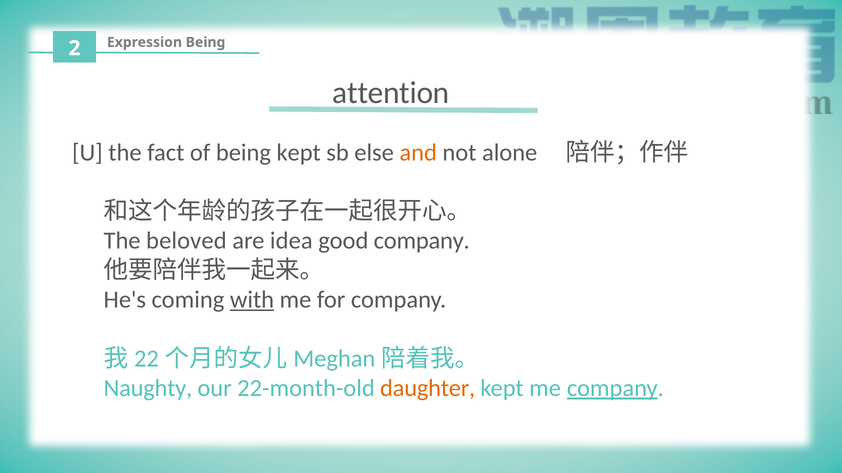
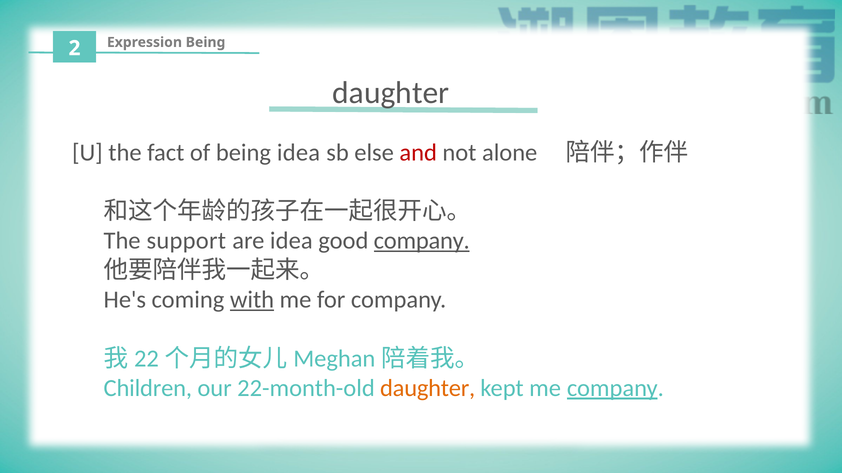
attention: attention -> daughter (391, 93)
being kept: kept -> idea (299, 153)
and colour: orange -> red (418, 153)
beloved: beloved -> support (186, 241)
company underline: none -> present (422, 241)
Naughty: Naughty -> Children (148, 389)
